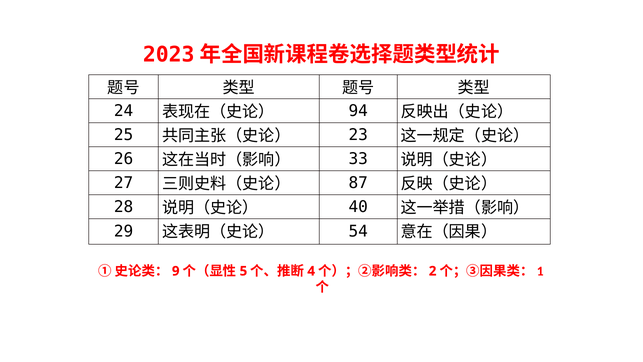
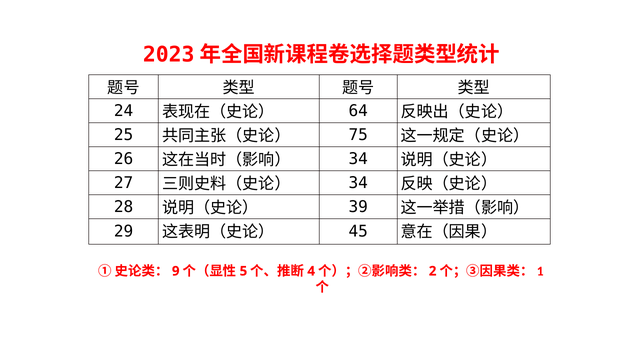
94: 94 -> 64 (358, 111)
23: 23 -> 75 (358, 135)
33: 33 -> 34 (358, 159)
87: 87 -> 34 (358, 183)
40: 40 -> 39 (358, 207)
54: 54 -> 45 (358, 231)
